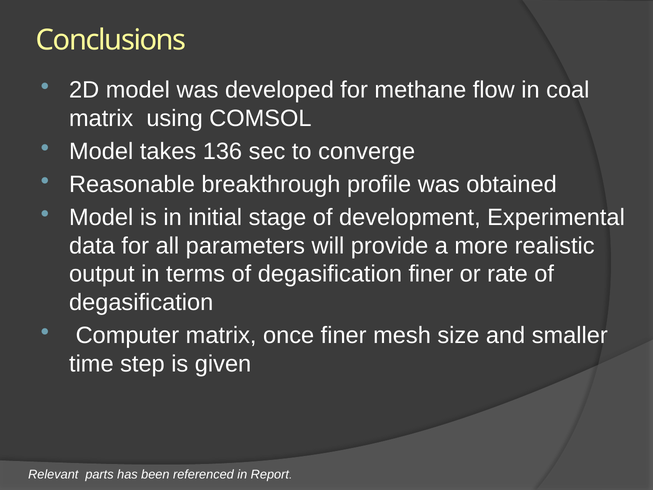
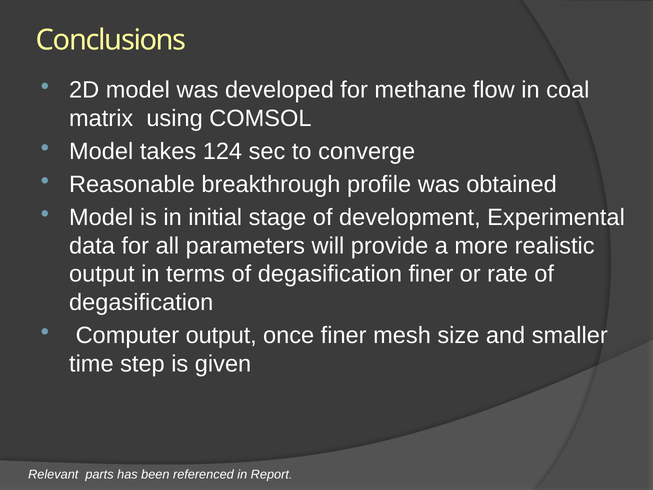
136: 136 -> 124 (222, 151)
Computer matrix: matrix -> output (221, 335)
